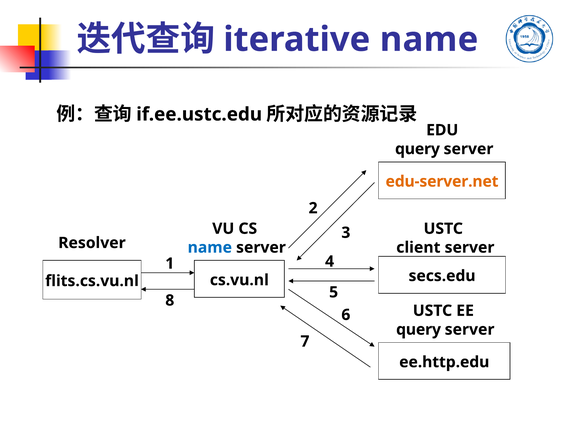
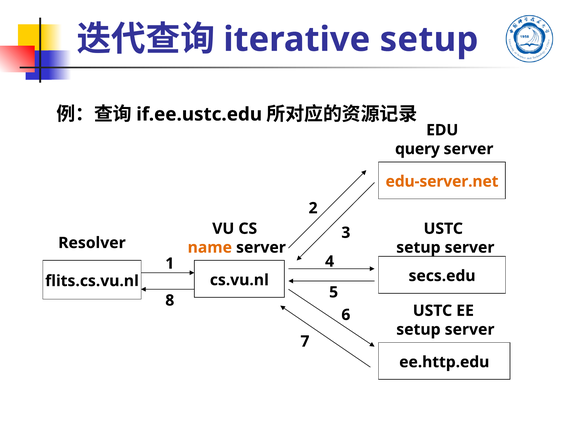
name: name -> setup (429, 39)
name colour: blue -> orange (210, 247)
client: client -> setup (418, 247)
query: query -> setup (418, 329)
